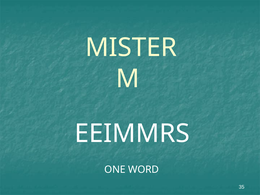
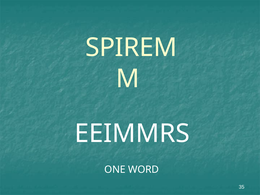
MISTER: MISTER -> SPIREM (131, 48)
